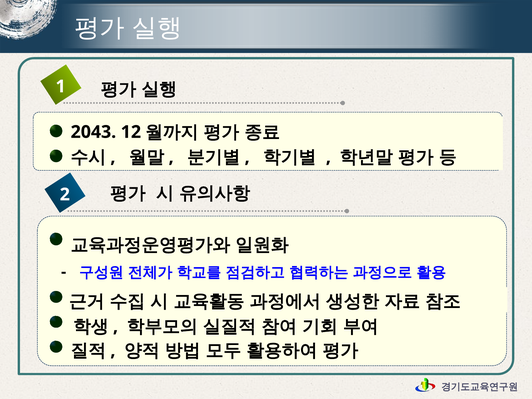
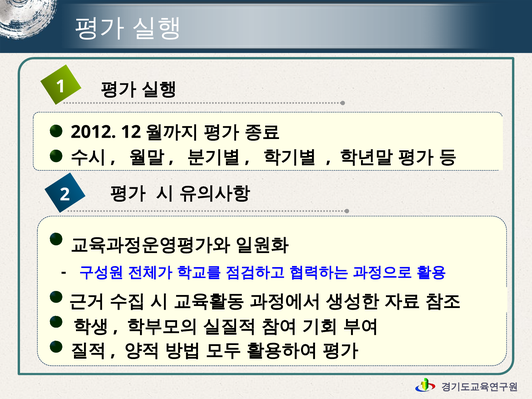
2043: 2043 -> 2012 (93, 132)
